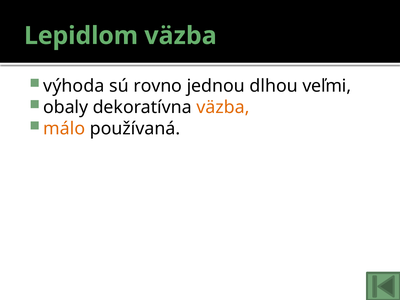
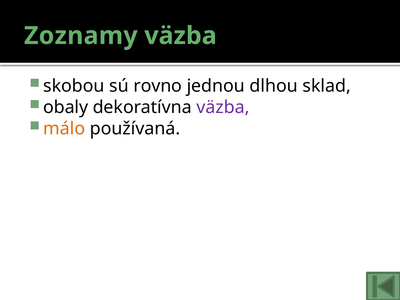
Lepidlom: Lepidlom -> Zoznamy (81, 36)
výhoda: výhoda -> skobou (74, 86)
veľmi: veľmi -> sklad (327, 86)
väzba colour: orange -> purple (223, 107)
